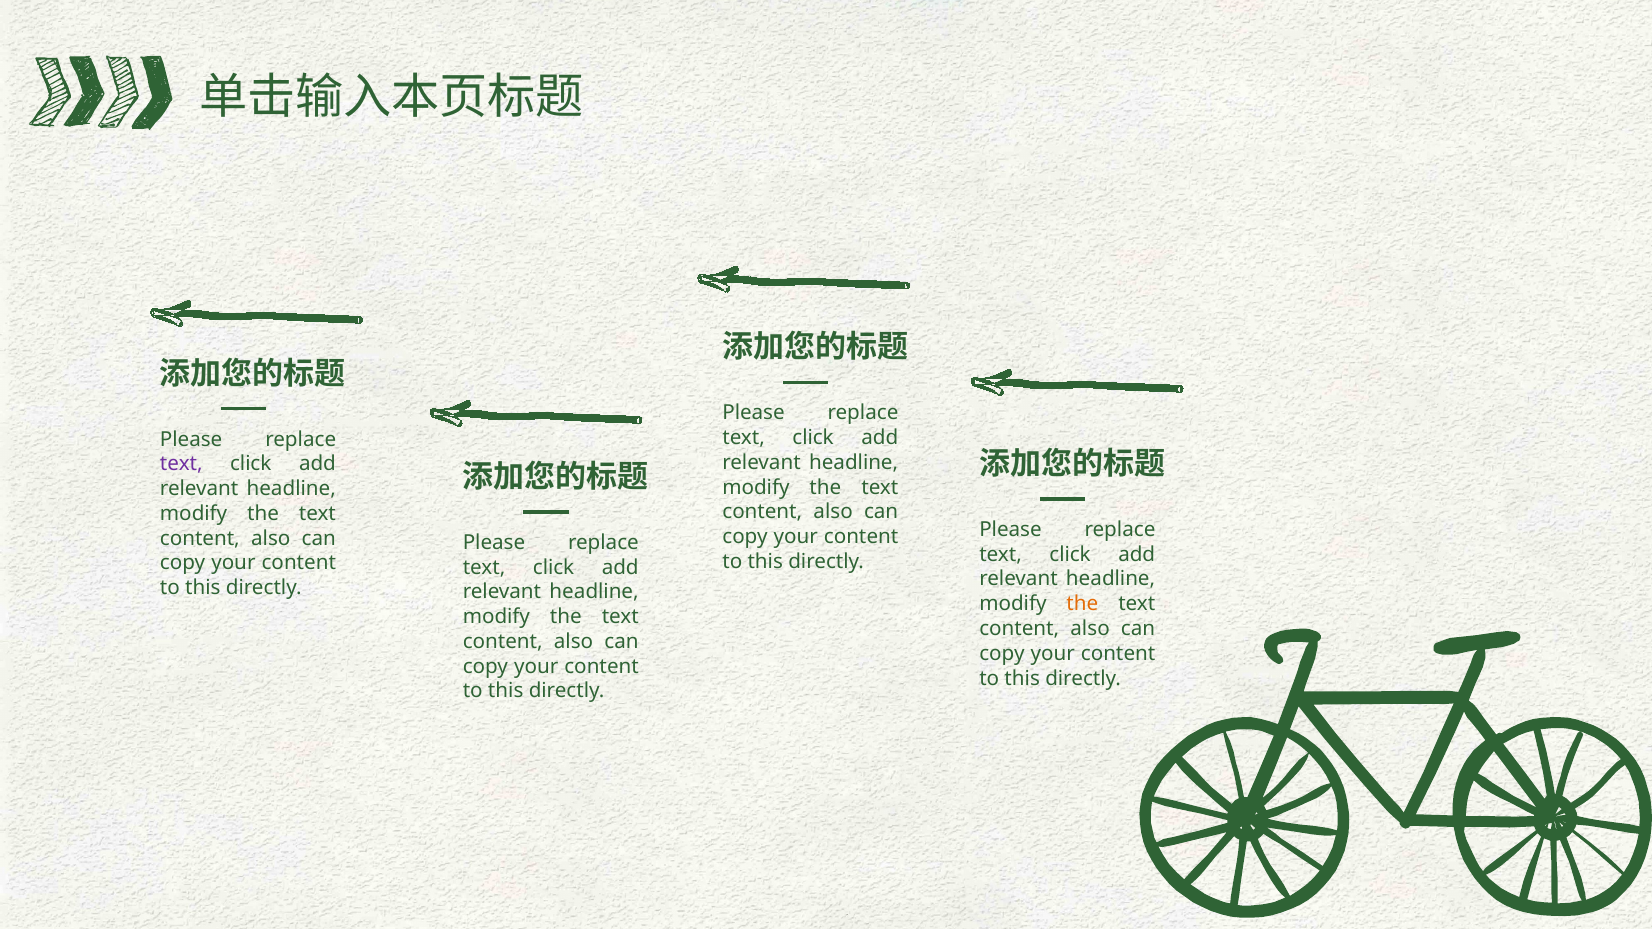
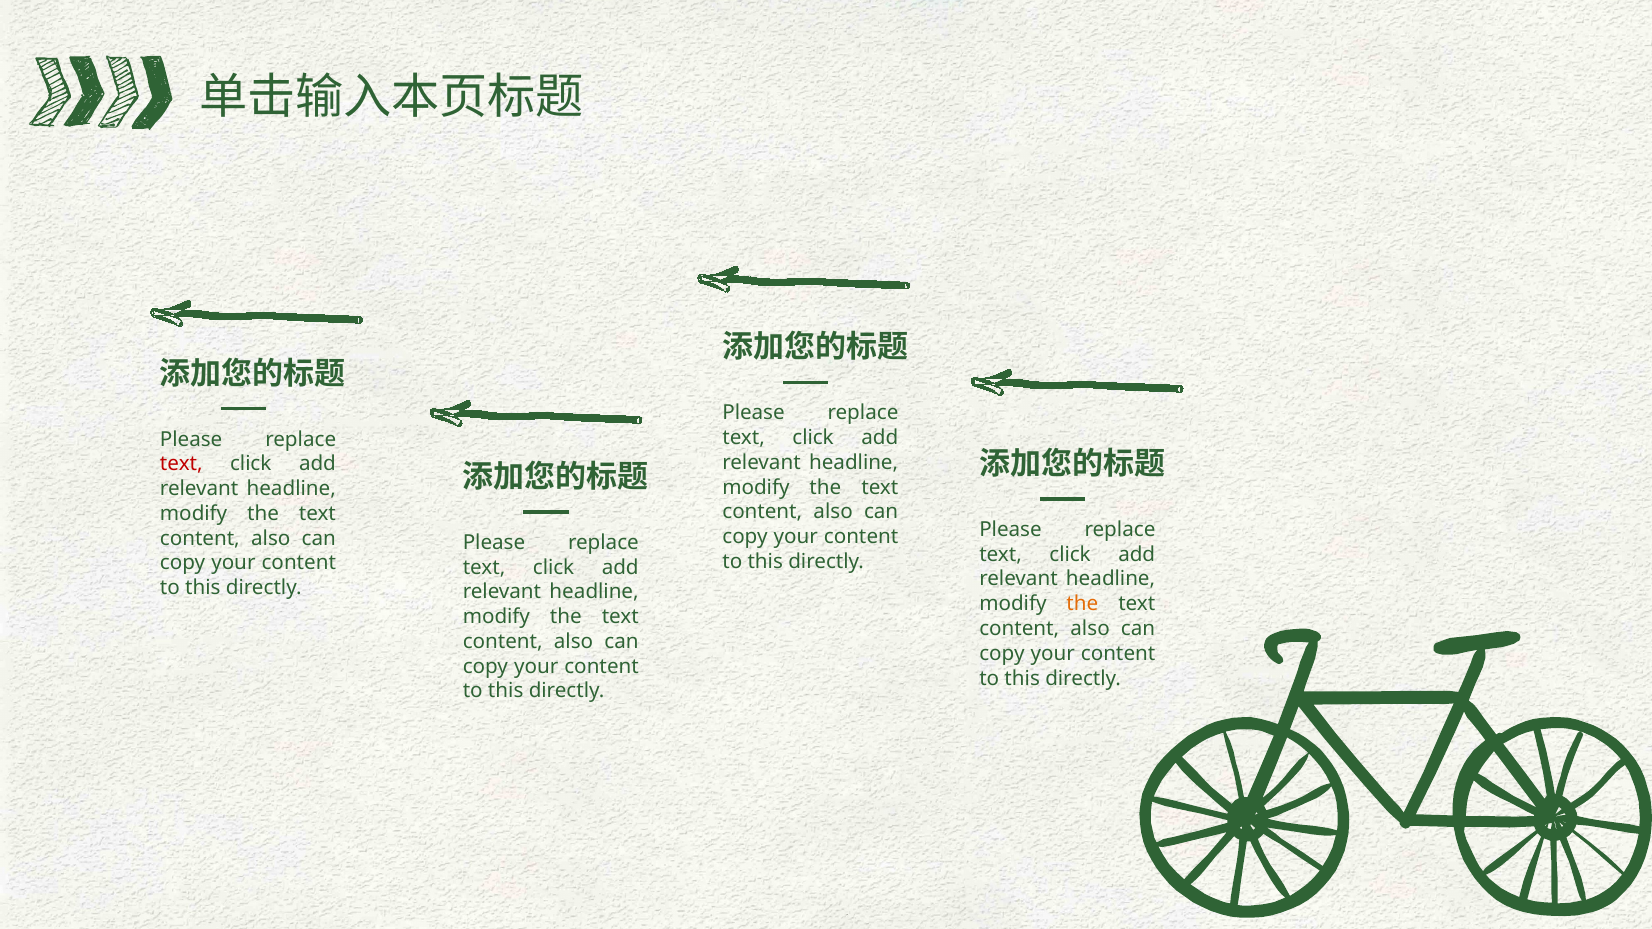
text colour: purple -> red (181, 464)
